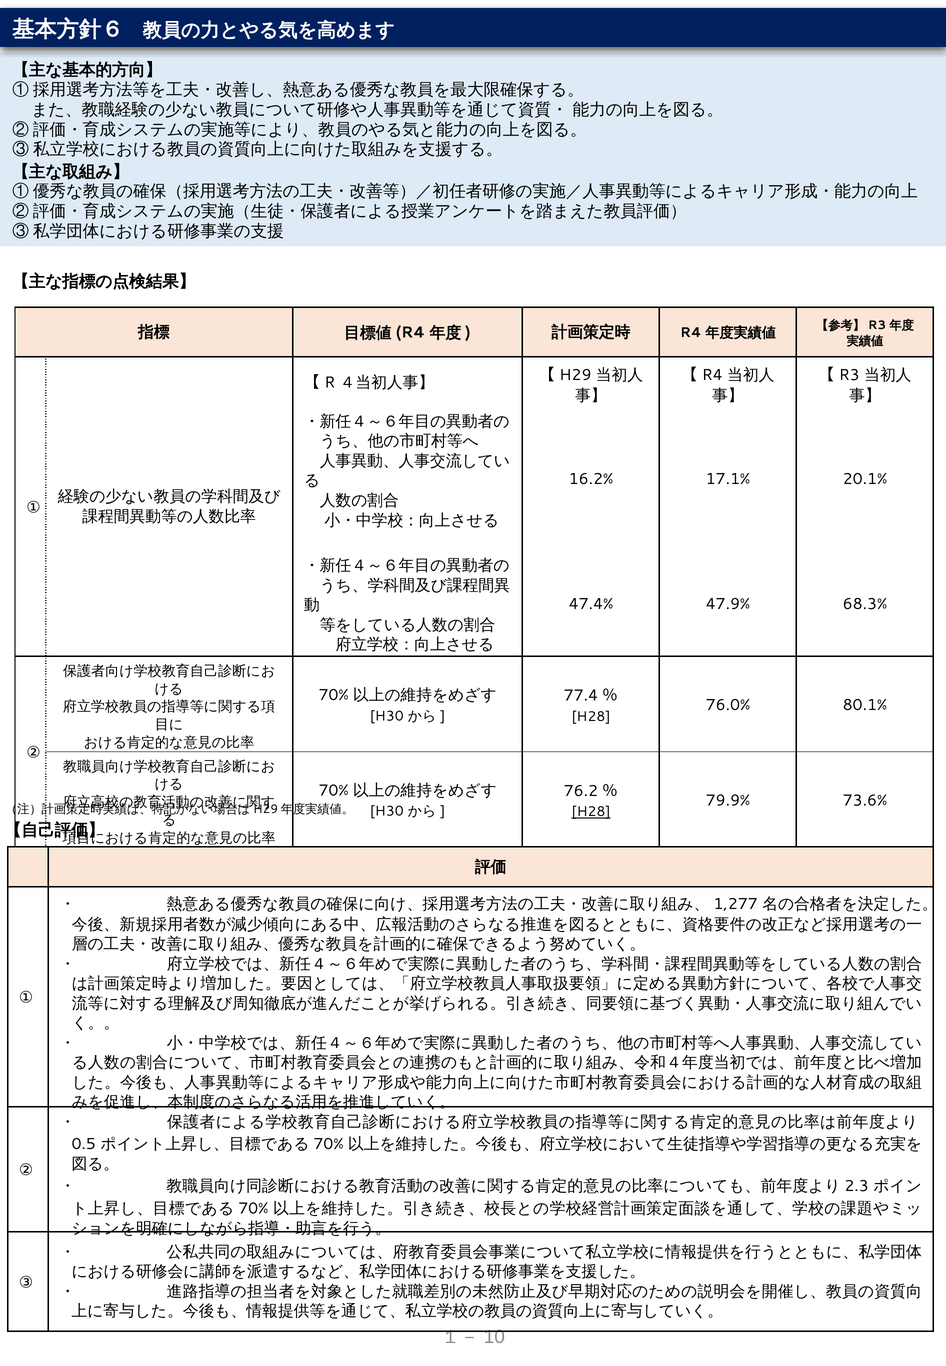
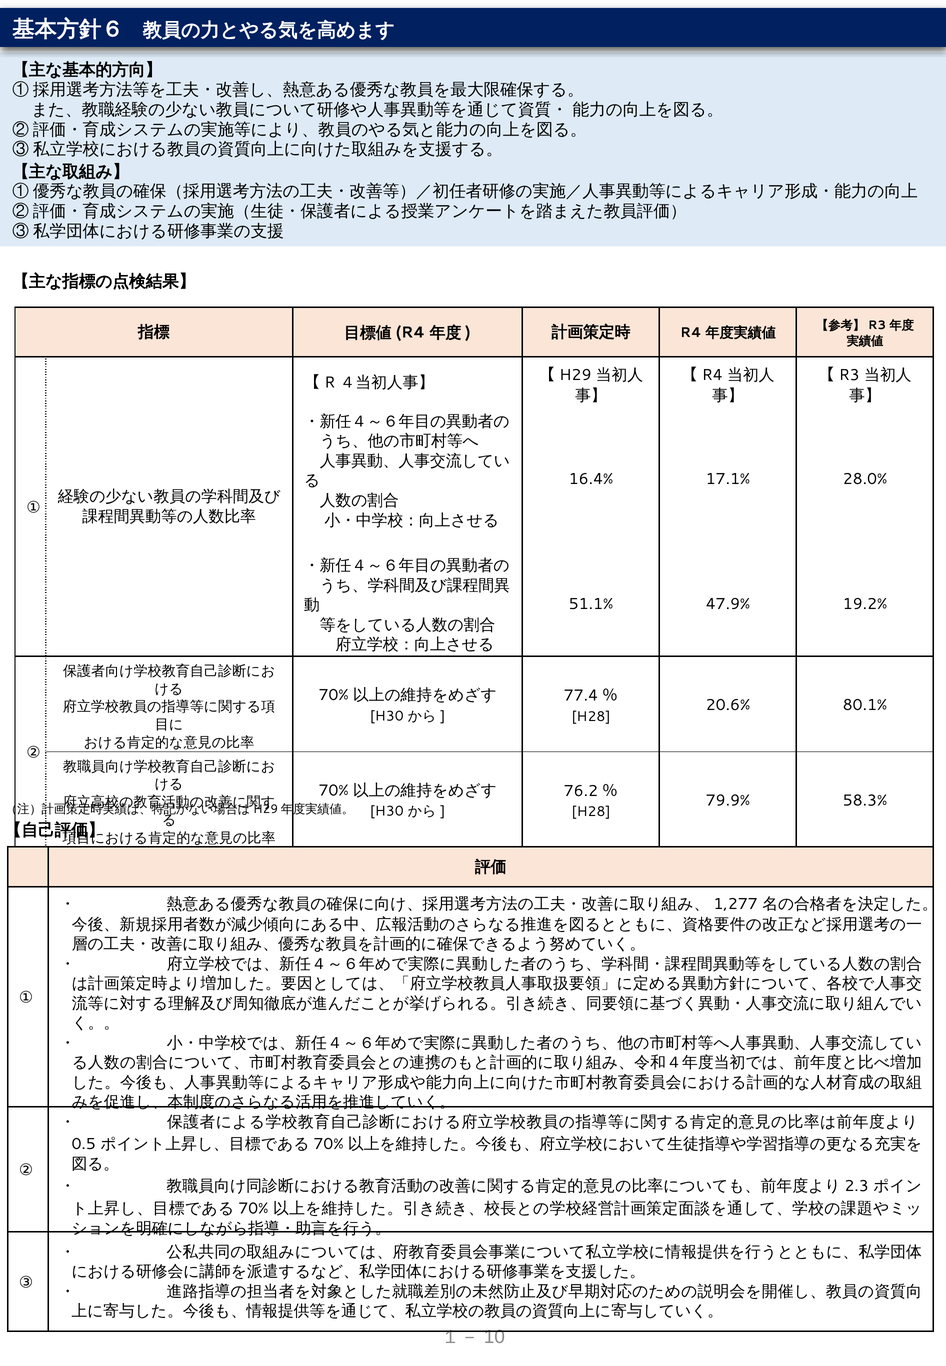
16.2%: 16.2% -> 16.4% (591, 479)
20.1%: 20.1% -> 28.0% (865, 479)
47.4%: 47.4% -> 51.1% (591, 604)
68.3%: 68.3% -> 19.2% (865, 604)
76.0%: 76.0% -> 20.6% (728, 705)
73.6%: 73.6% -> 58.3% (865, 801)
H28 underline: present -> none (591, 812)
